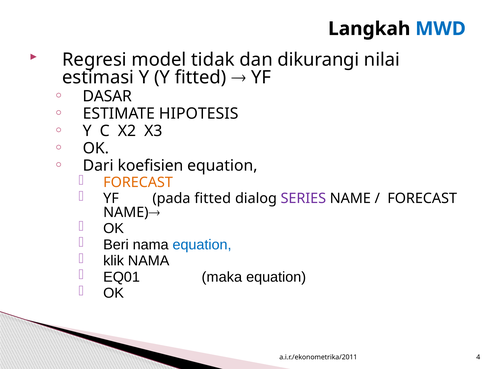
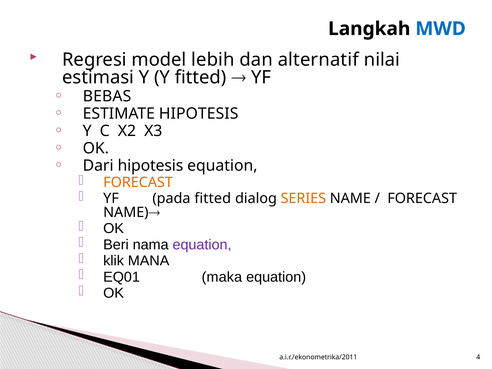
tidak: tidak -> lebih (213, 60)
dikurangi: dikurangi -> alternatif (318, 60)
DASAR: DASAR -> BEBAS (107, 96)
Dari koefisien: koefisien -> hipotesis (150, 166)
SERIES colour: purple -> orange (303, 199)
equation colour: blue -> purple (202, 245)
klik NAMA: NAMA -> MANA (149, 261)
